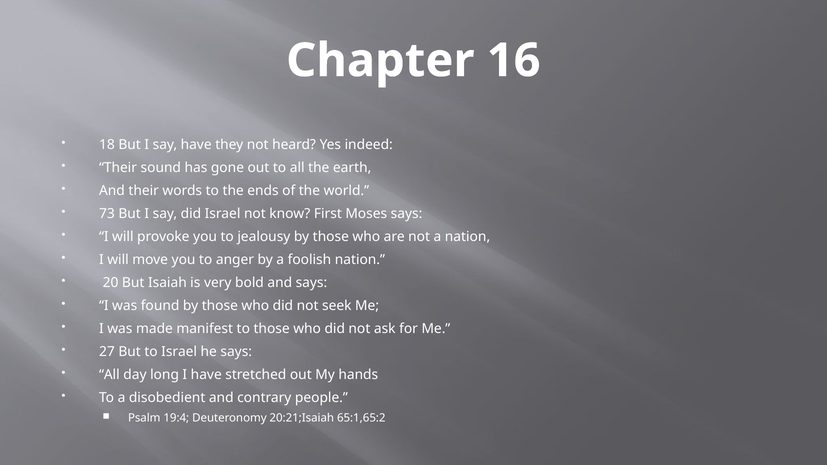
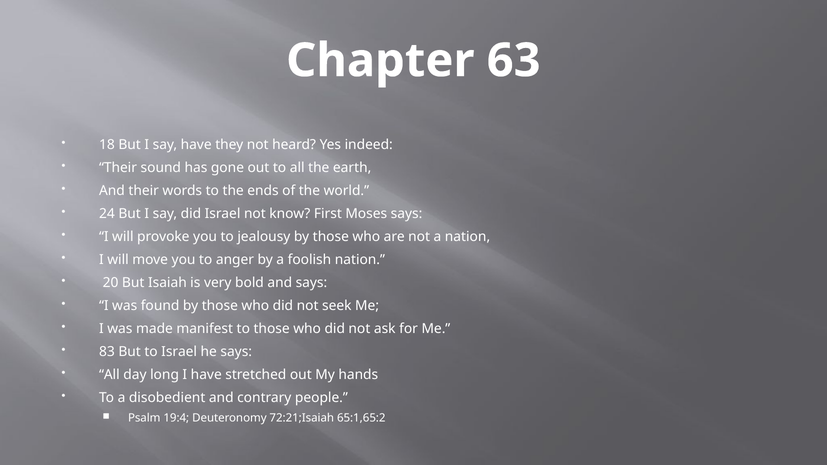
16: 16 -> 63 (514, 61)
73: 73 -> 24 (107, 214)
27: 27 -> 83 (107, 352)
20:21;Isaiah: 20:21;Isaiah -> 72:21;Isaiah (302, 418)
